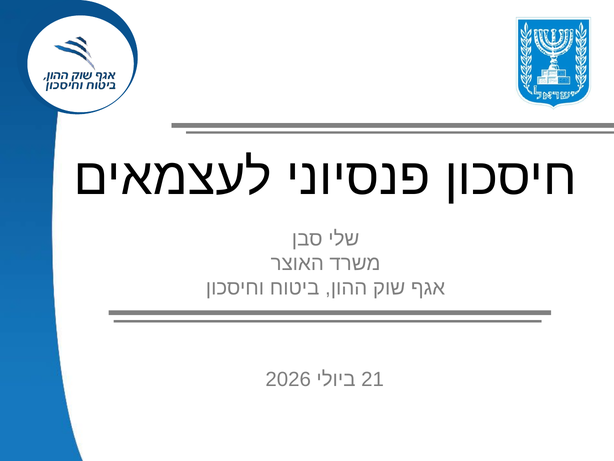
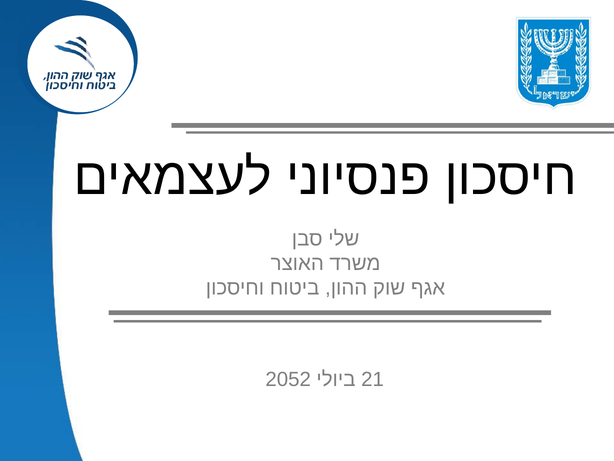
2026: 2026 -> 2052 (288, 379)
